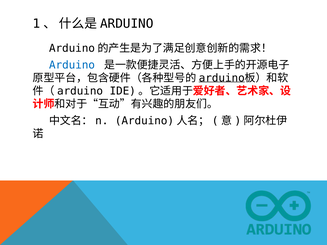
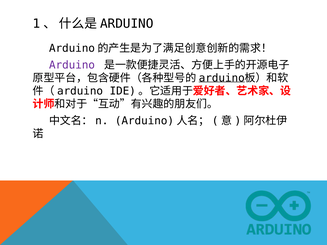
Arduino colour: blue -> purple (72, 65)
